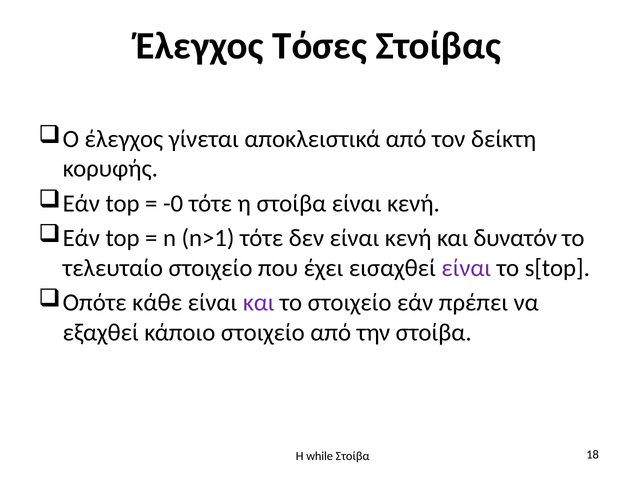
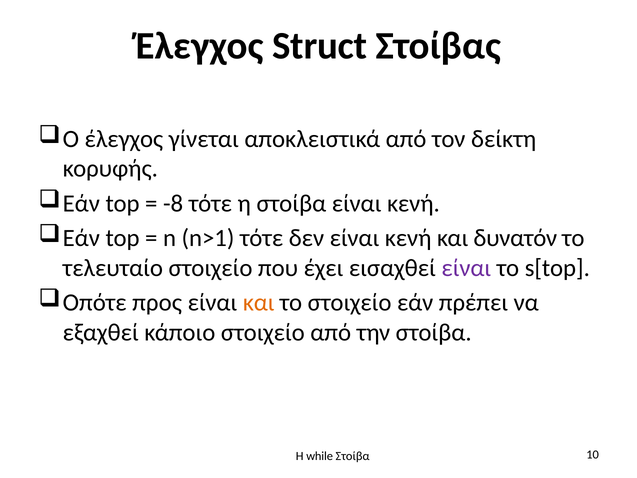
Τόσες: Τόσες -> Struct (320, 46)
-0: -0 -> -8 (173, 203)
κάθε: κάθε -> προς (157, 303)
και colour: purple -> orange (259, 303)
18: 18 -> 10 (593, 454)
